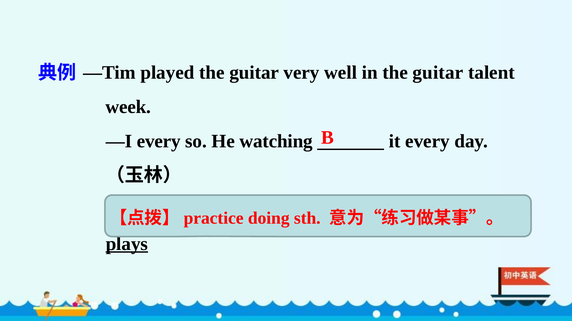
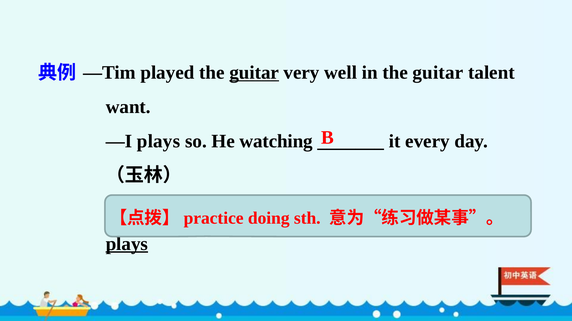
guitar underline: none -> present (254, 73)
week: week -> want (128, 107)
—I every: every -> plays (159, 141)
